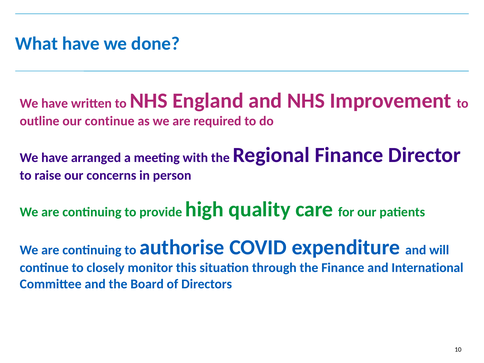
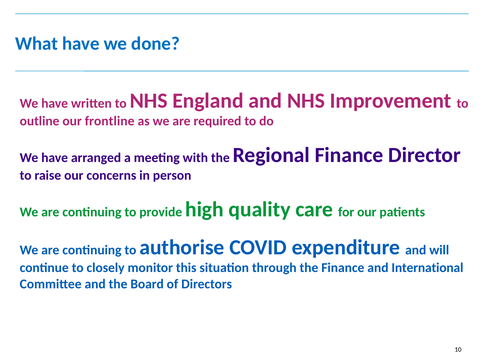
our continue: continue -> frontline (110, 121)
